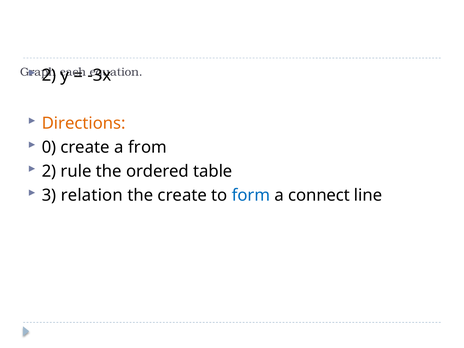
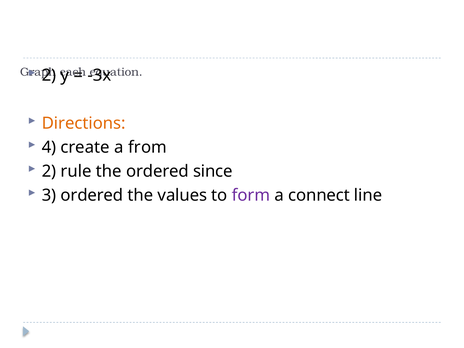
0: 0 -> 4 (49, 147)
table: table -> since (213, 171)
3 relation: relation -> ordered (92, 195)
the create: create -> values (182, 195)
form colour: blue -> purple (251, 195)
